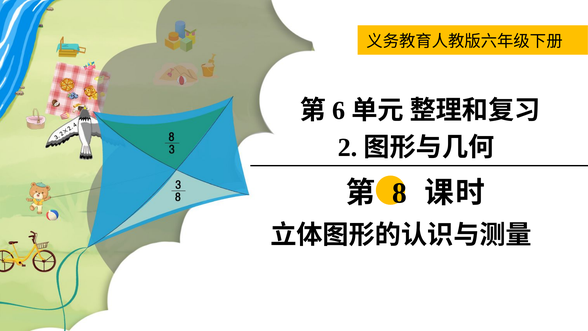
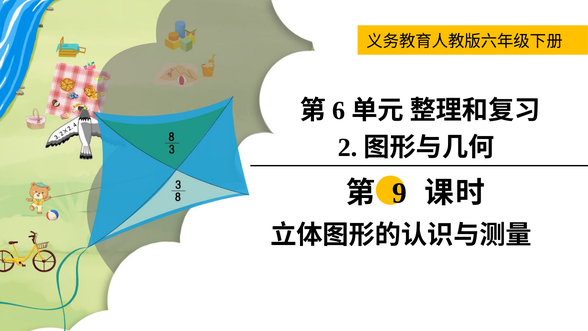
8: 8 -> 9 (399, 193)
